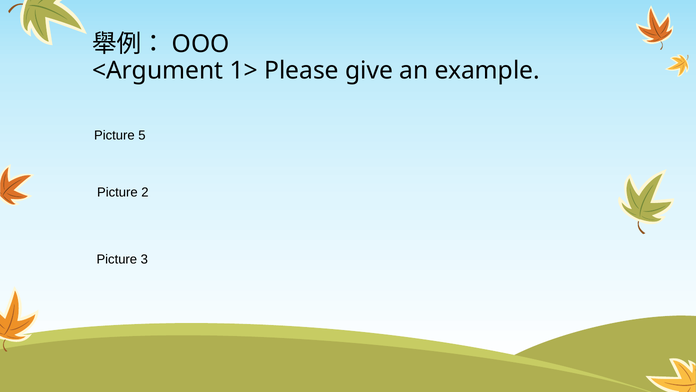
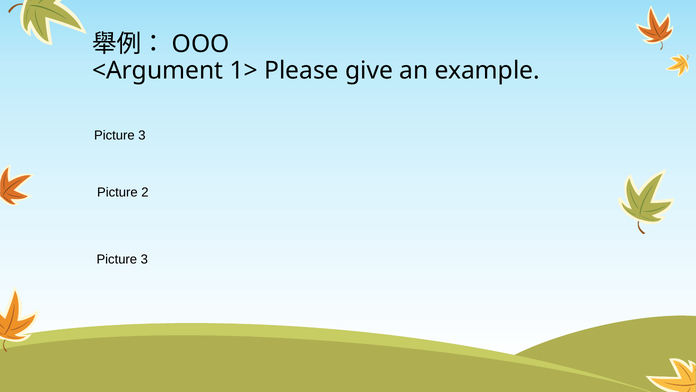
5: 5 -> 3 (142, 135)
